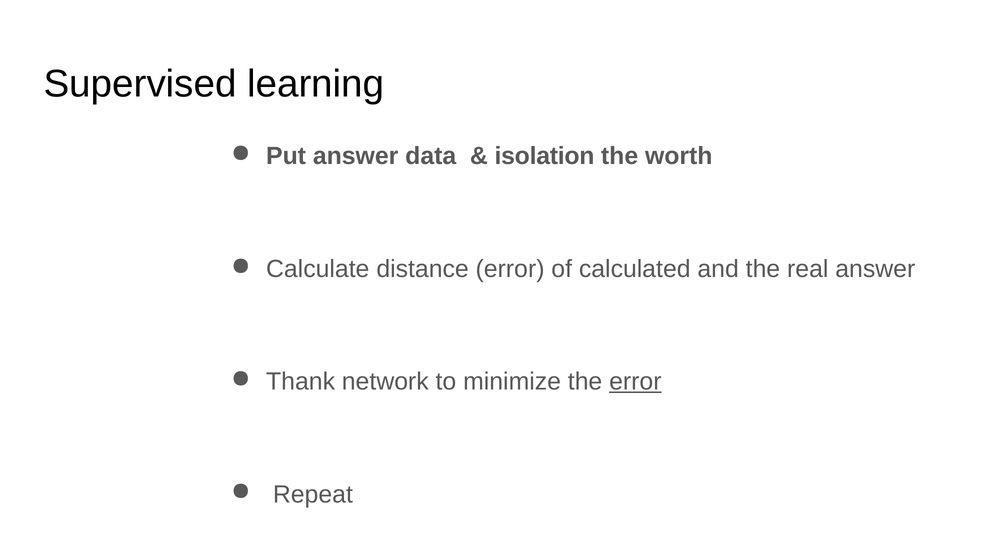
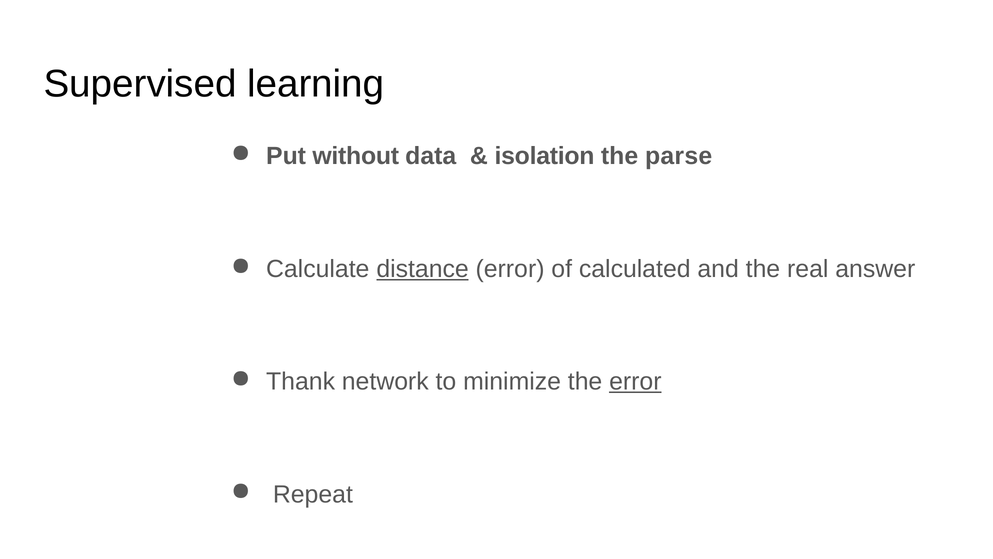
Put answer: answer -> without (356, 156)
worth: worth -> parse (679, 156)
distance underline: none -> present (423, 269)
